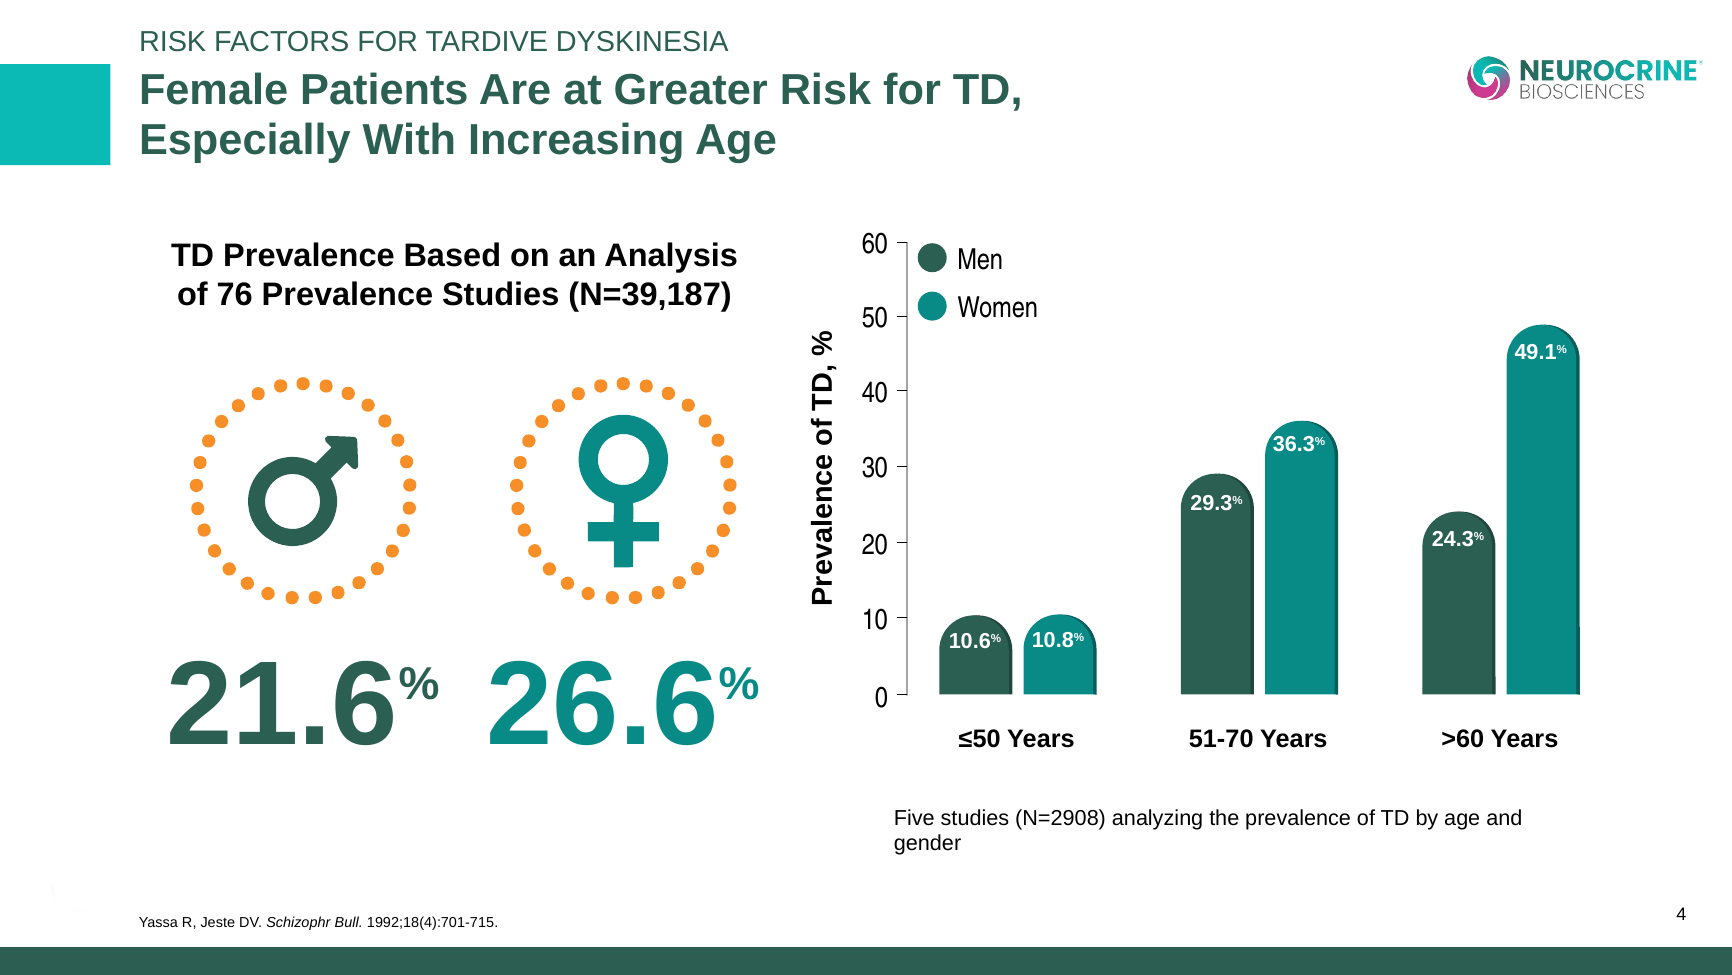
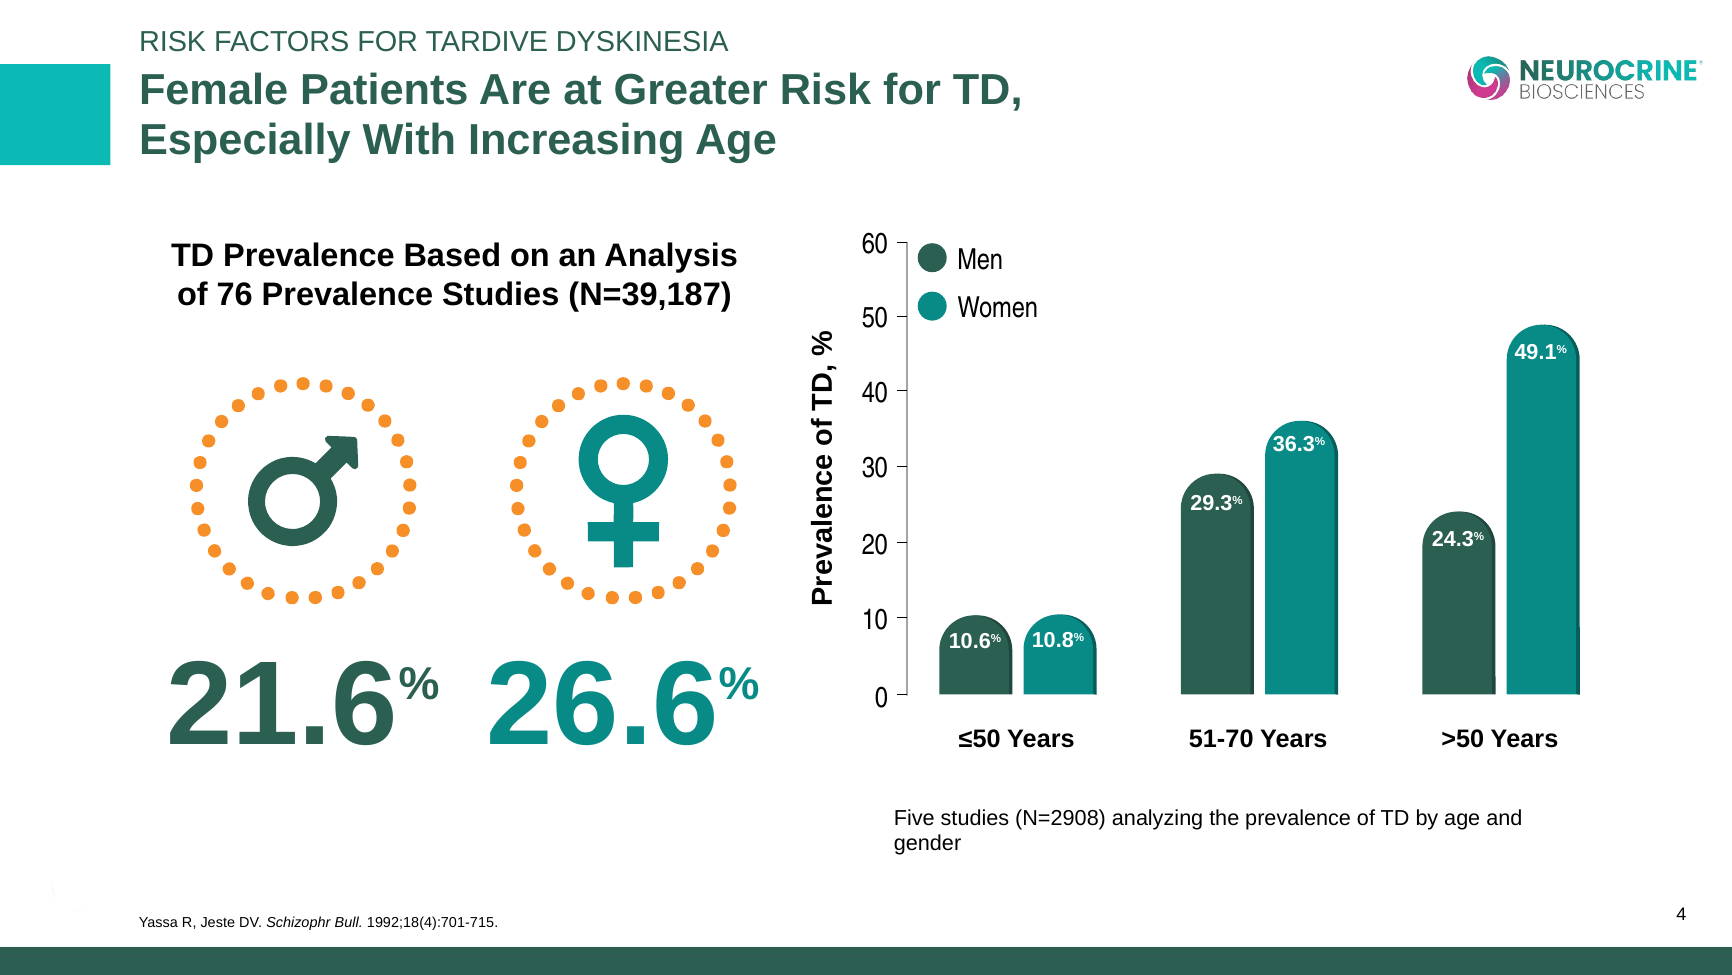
>60: >60 -> >50 (1463, 739)
